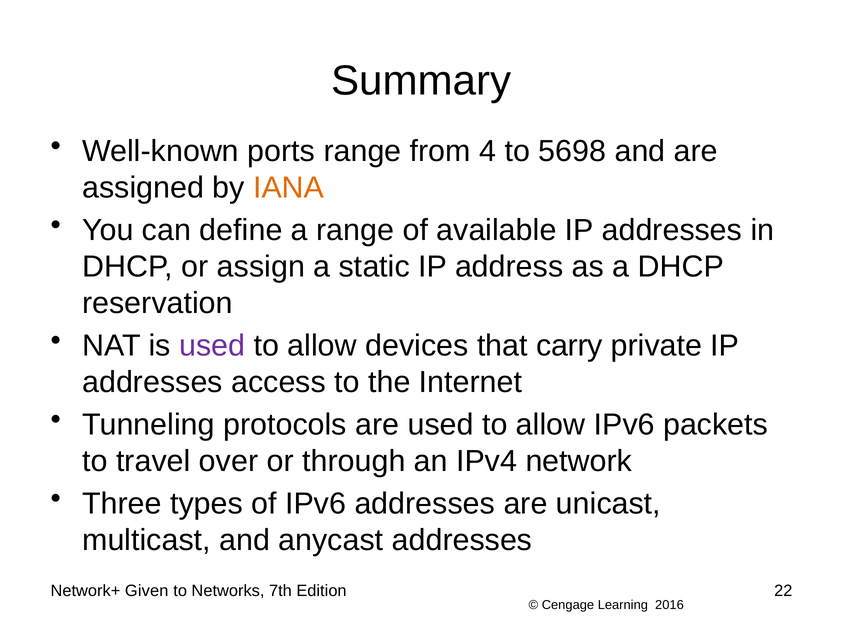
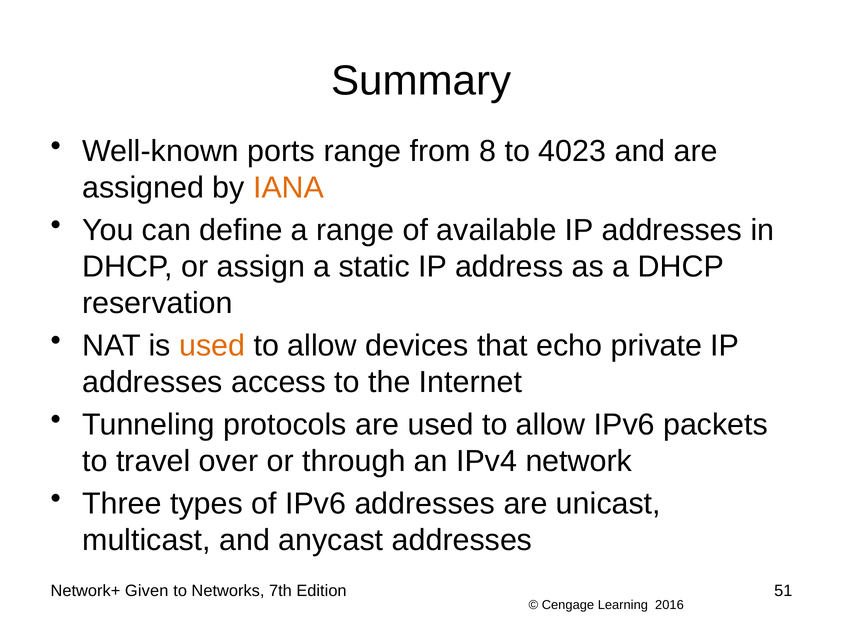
4: 4 -> 8 (488, 151)
5698: 5698 -> 4023 (572, 151)
used colour: purple -> orange (212, 346)
carry: carry -> echo (569, 346)
22: 22 -> 51 (783, 591)
